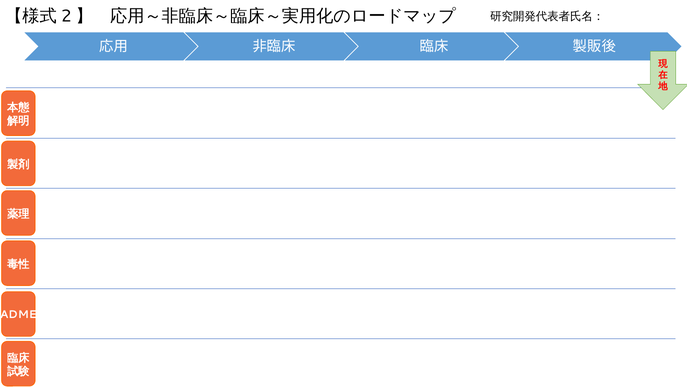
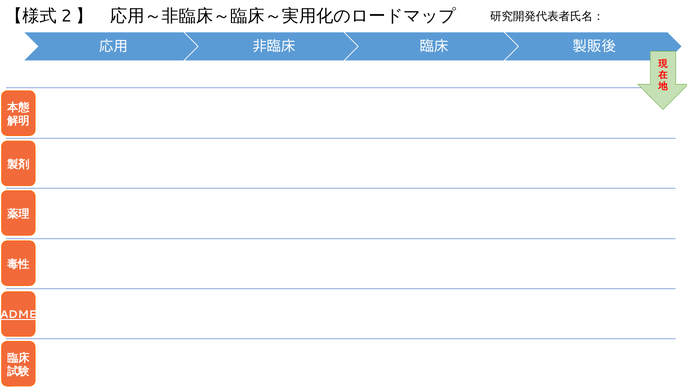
ADME underline: none -> present (18, 314)
